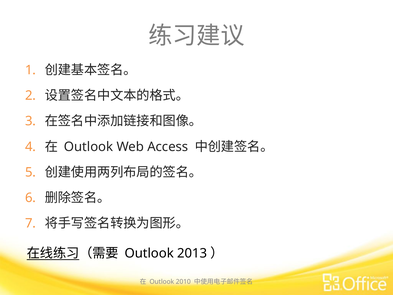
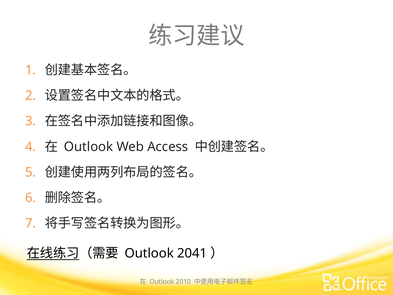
2013: 2013 -> 2041 (192, 253)
